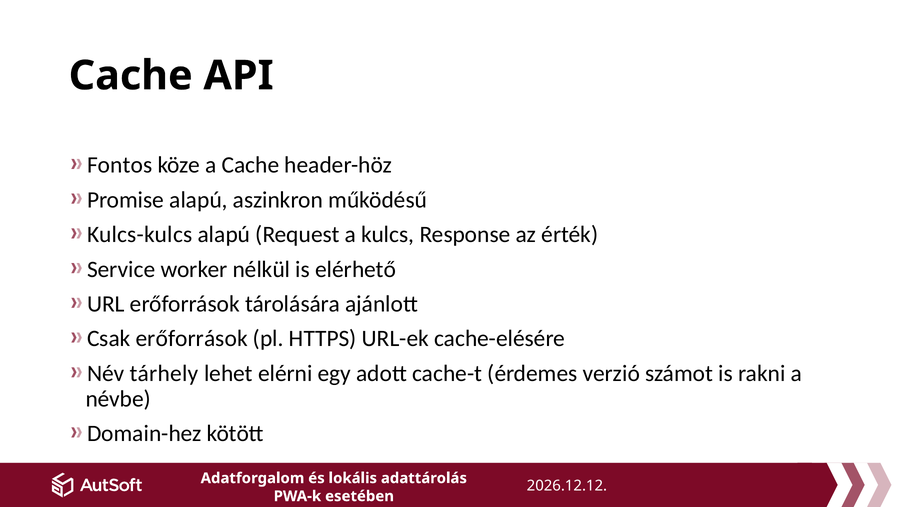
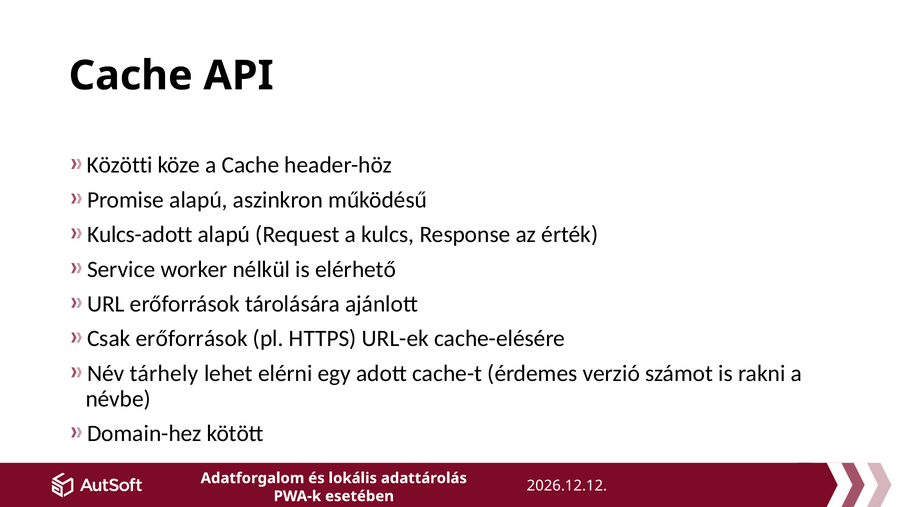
Fontos: Fontos -> Közötti (120, 165)
Kulcs-kulcs: Kulcs-kulcs -> Kulcs-adott (140, 234)
